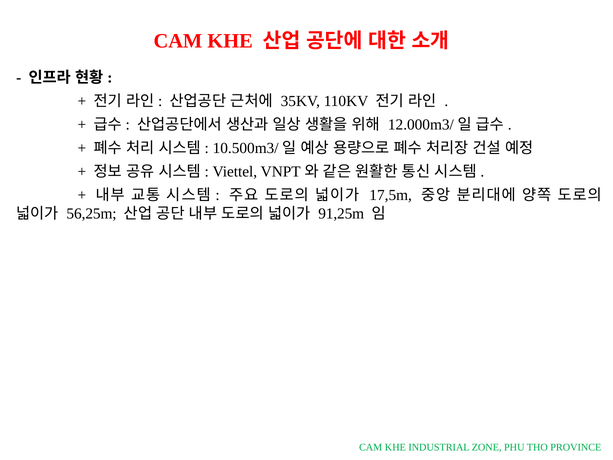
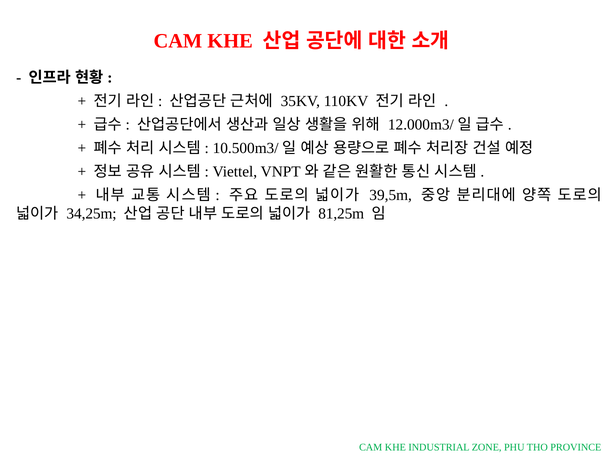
17,5m: 17,5m -> 39,5m (391, 195)
56,25m: 56,25m -> 34,25m (92, 214)
91,25m: 91,25m -> 81,25m (341, 214)
